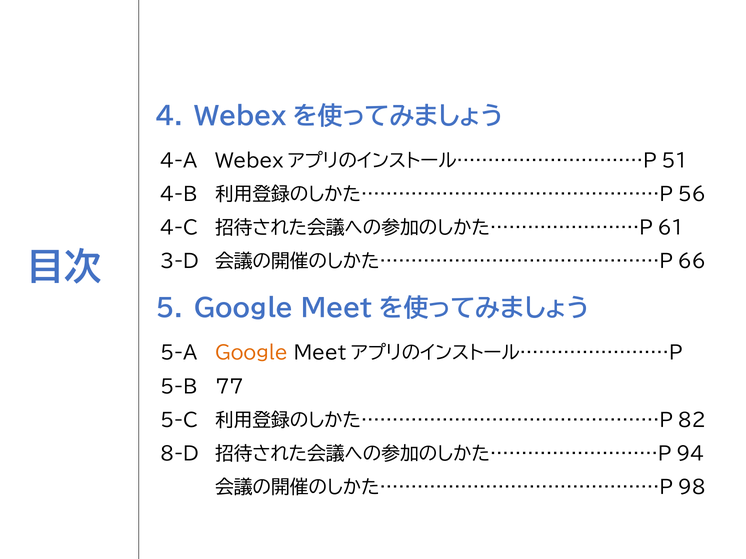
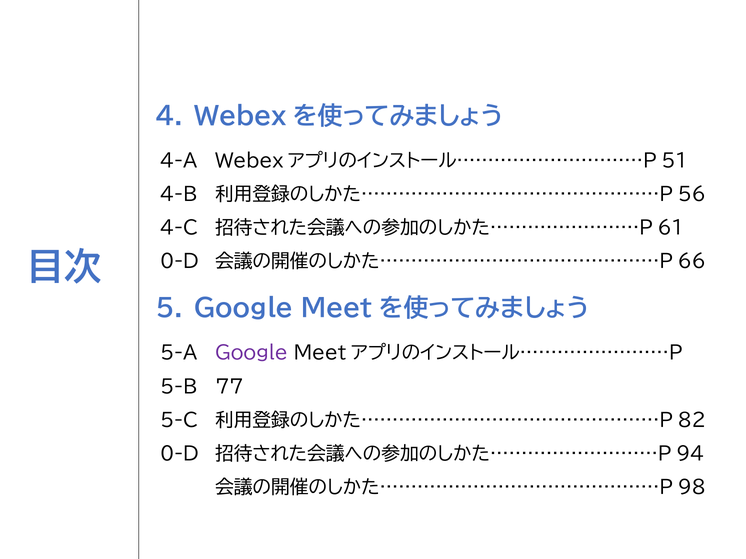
3-D: 3-D -> 0-D (179, 262)
Google colour: orange -> purple (251, 354)
8-D: 8-D -> 0-D (179, 454)
